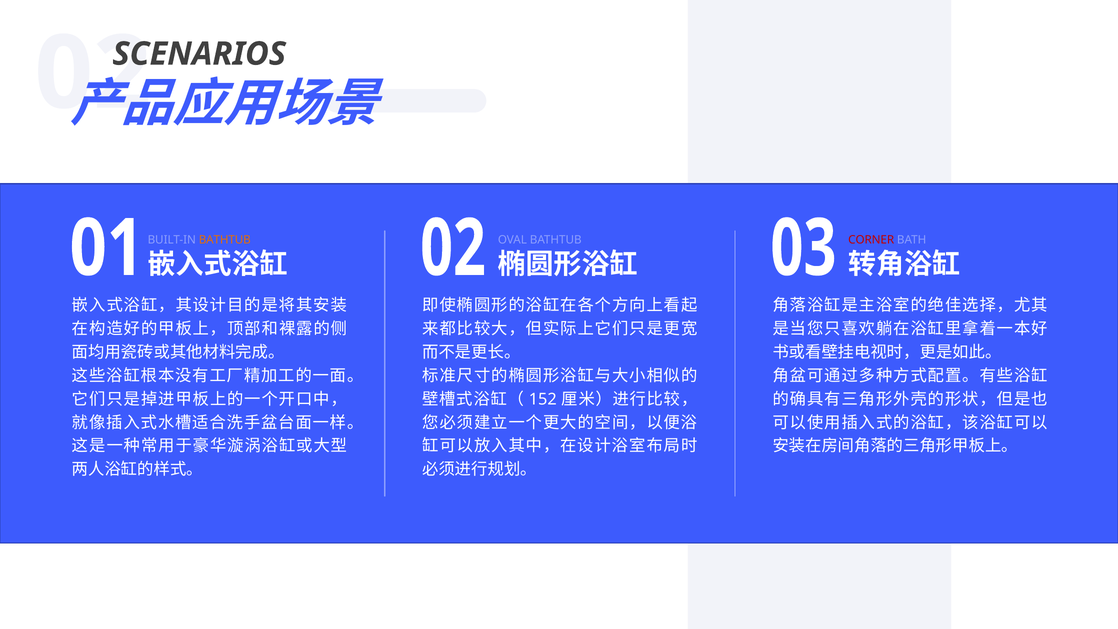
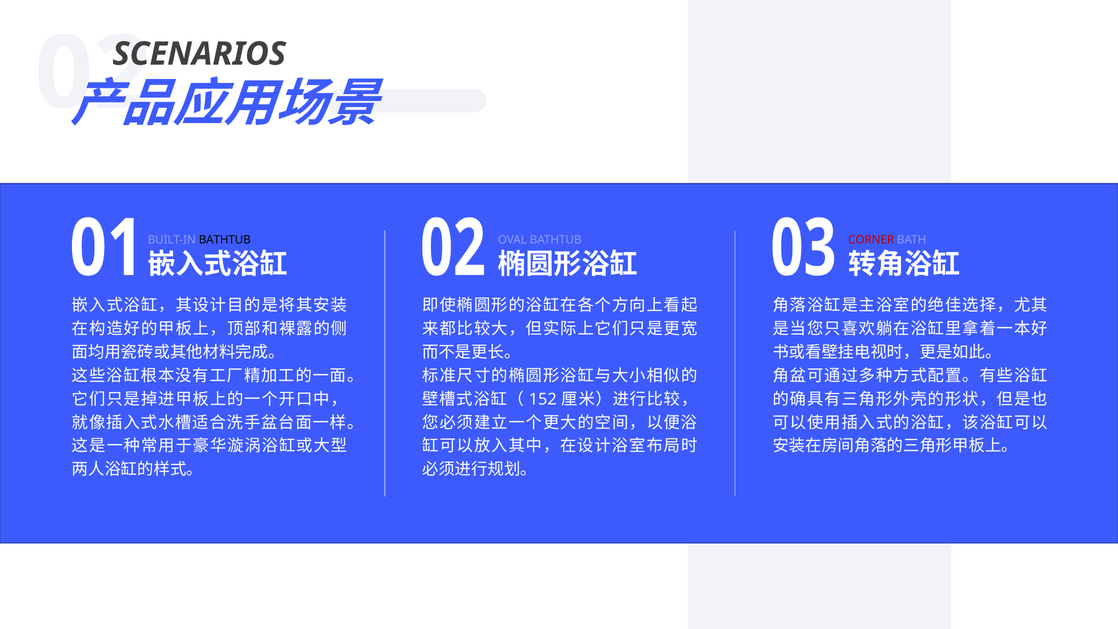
BATHTUB colour: orange -> black (225, 240)
